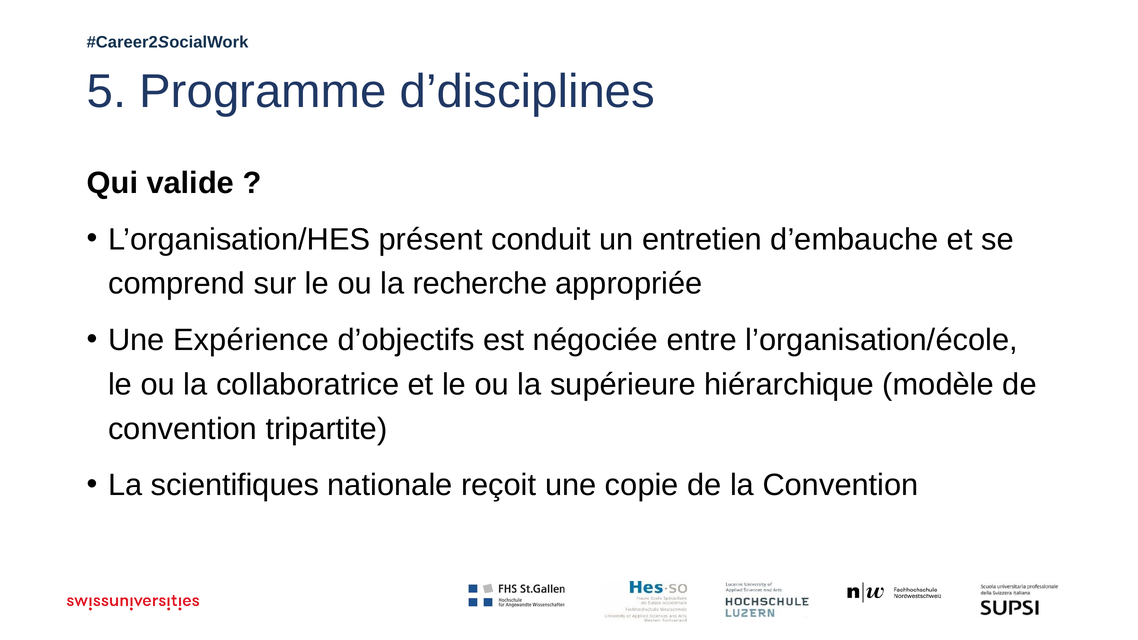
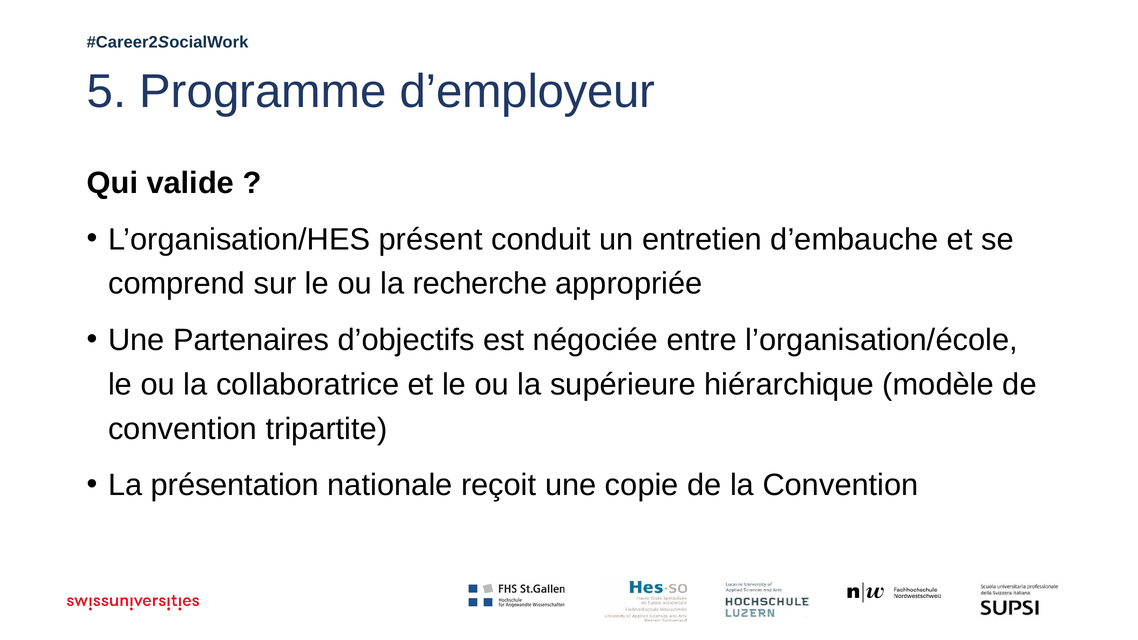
d’disciplines: d’disciplines -> d’employeur (528, 92)
Expérience: Expérience -> Partenaires (251, 340)
scientifiques: scientifiques -> présentation (235, 485)
